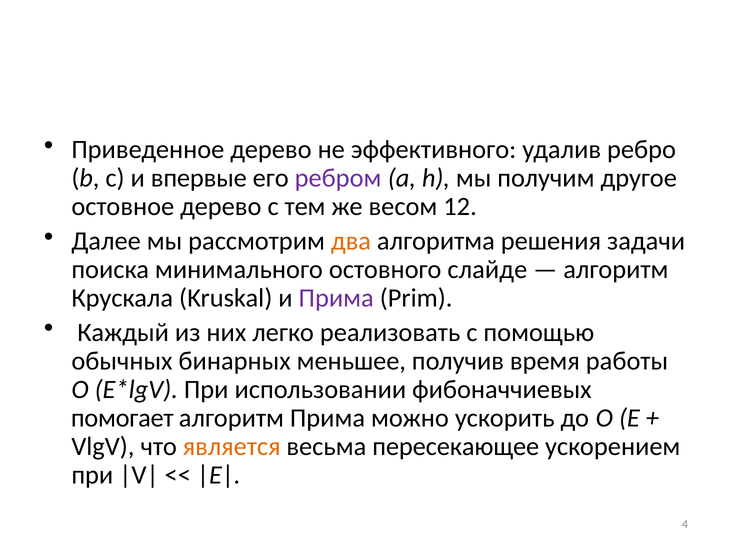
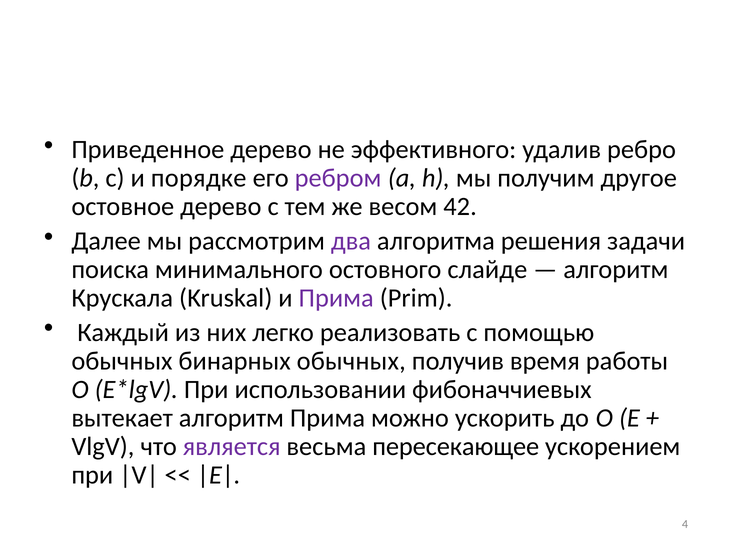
впервые: впервые -> порядке (199, 178)
12: 12 -> 42 (460, 207)
два colour: orange -> purple (351, 241)
бинарных меньшее: меньшее -> обычных (351, 361)
помогает: помогает -> вытекает (122, 418)
является colour: orange -> purple (232, 446)
